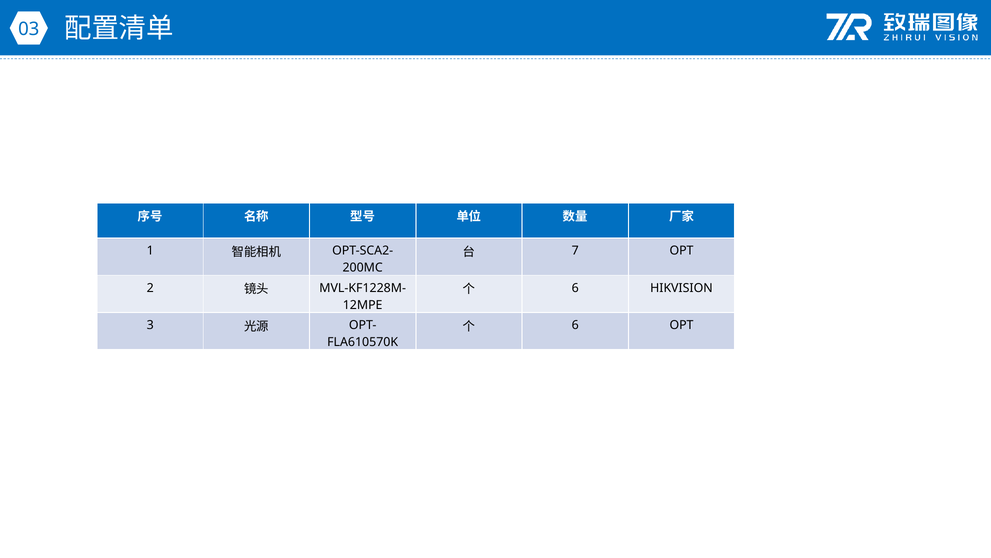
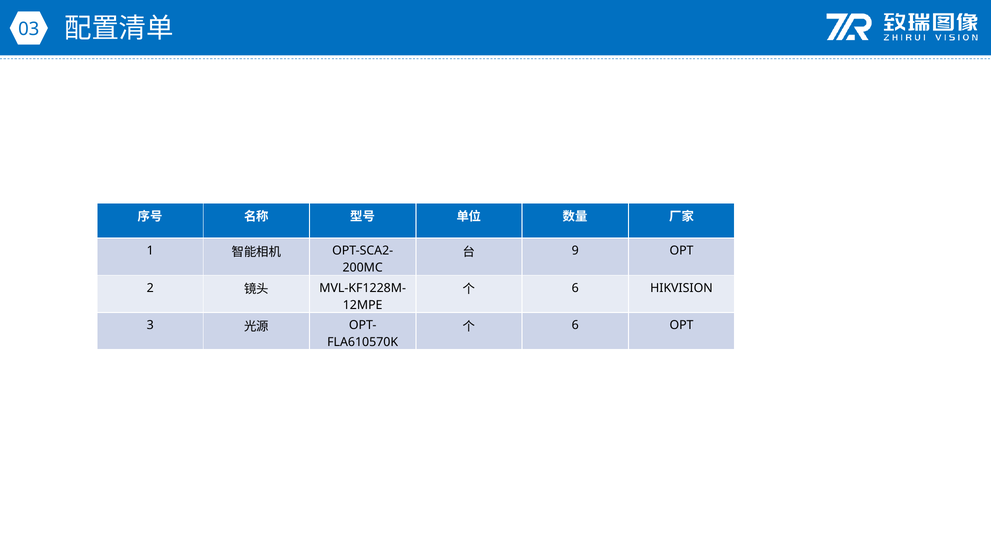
7: 7 -> 9 (575, 251)
